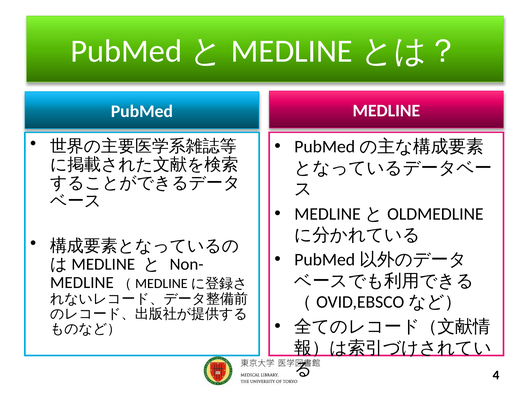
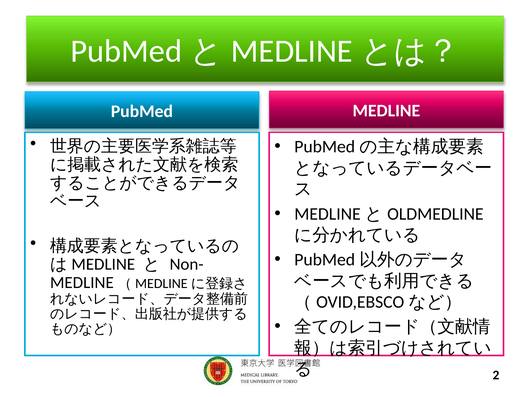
4: 4 -> 2 (496, 376)
